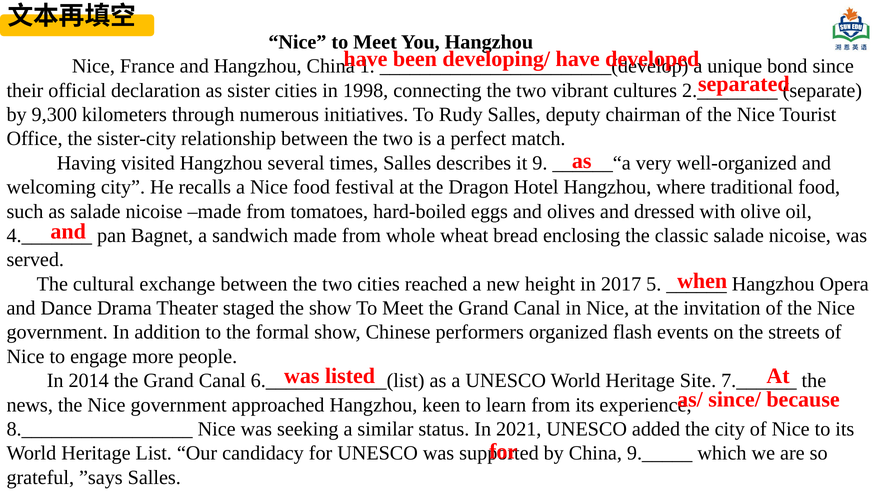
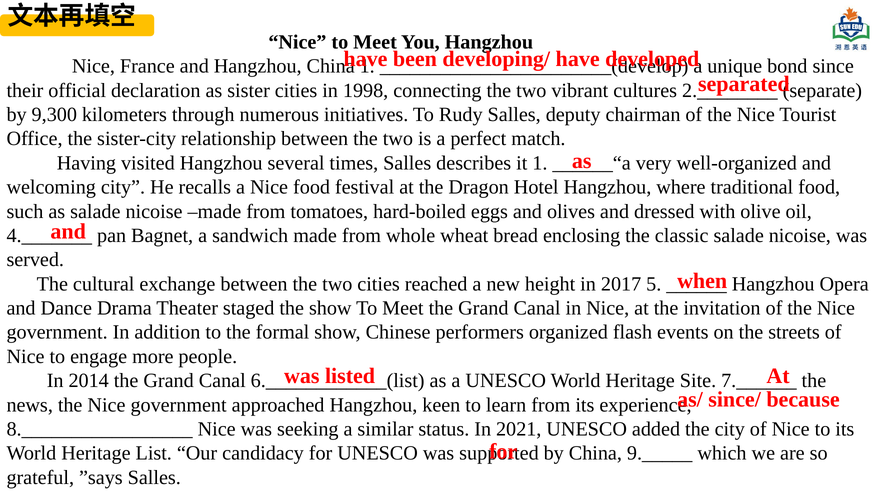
it 9: 9 -> 1 (540, 163)
